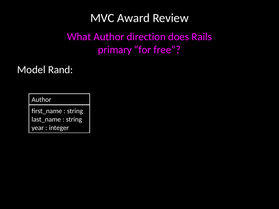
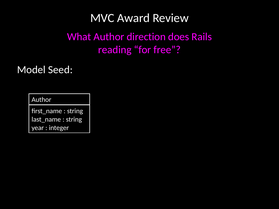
primary: primary -> reading (115, 50)
Rand: Rand -> Seed (60, 70)
